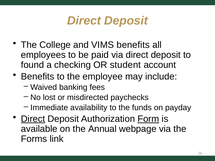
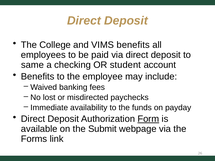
found: found -> same (32, 65)
Direct underline: present -> none (33, 119)
Annual: Annual -> Submit (102, 129)
